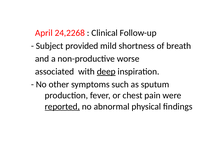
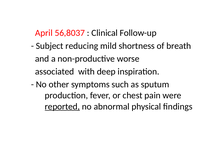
24,2268: 24,2268 -> 56,8037 (70, 33)
provided: provided -> reducing (82, 46)
deep underline: present -> none (106, 71)
